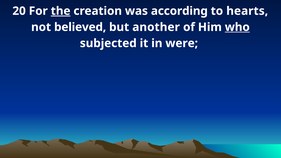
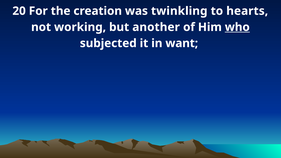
the underline: present -> none (61, 11)
according: according -> twinkling (179, 11)
believed: believed -> working (80, 27)
were: were -> want (182, 43)
